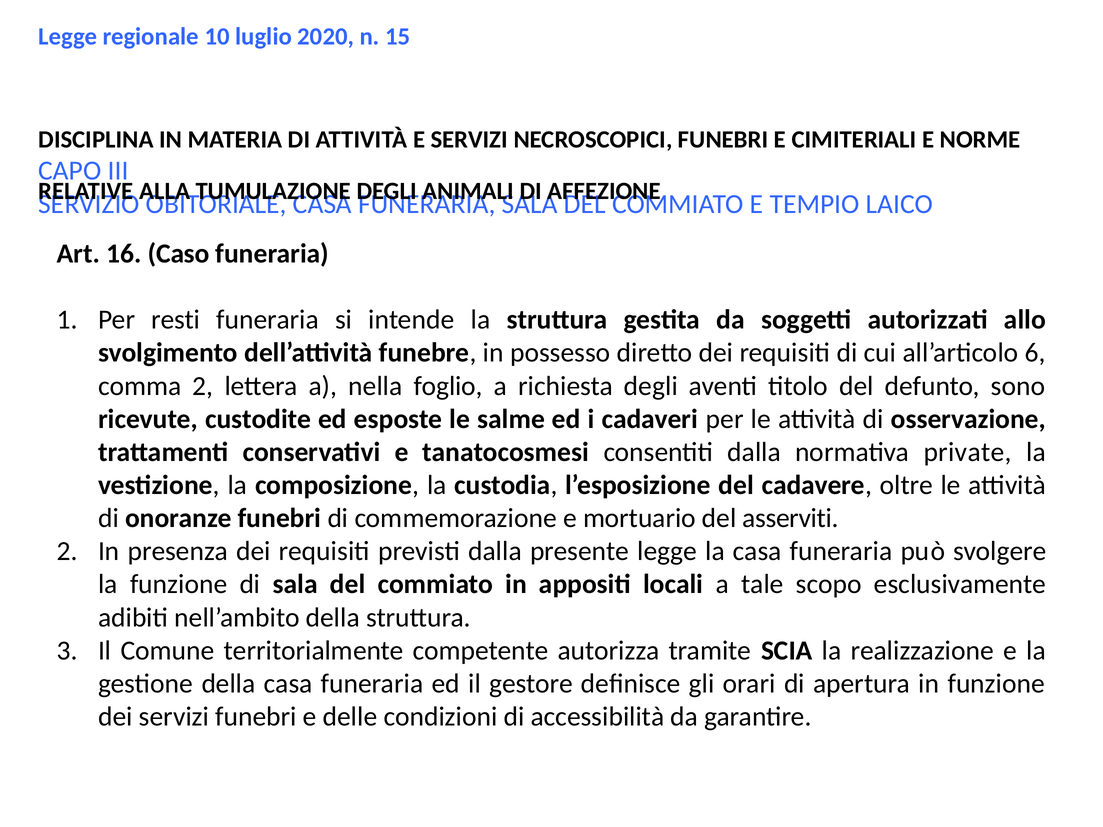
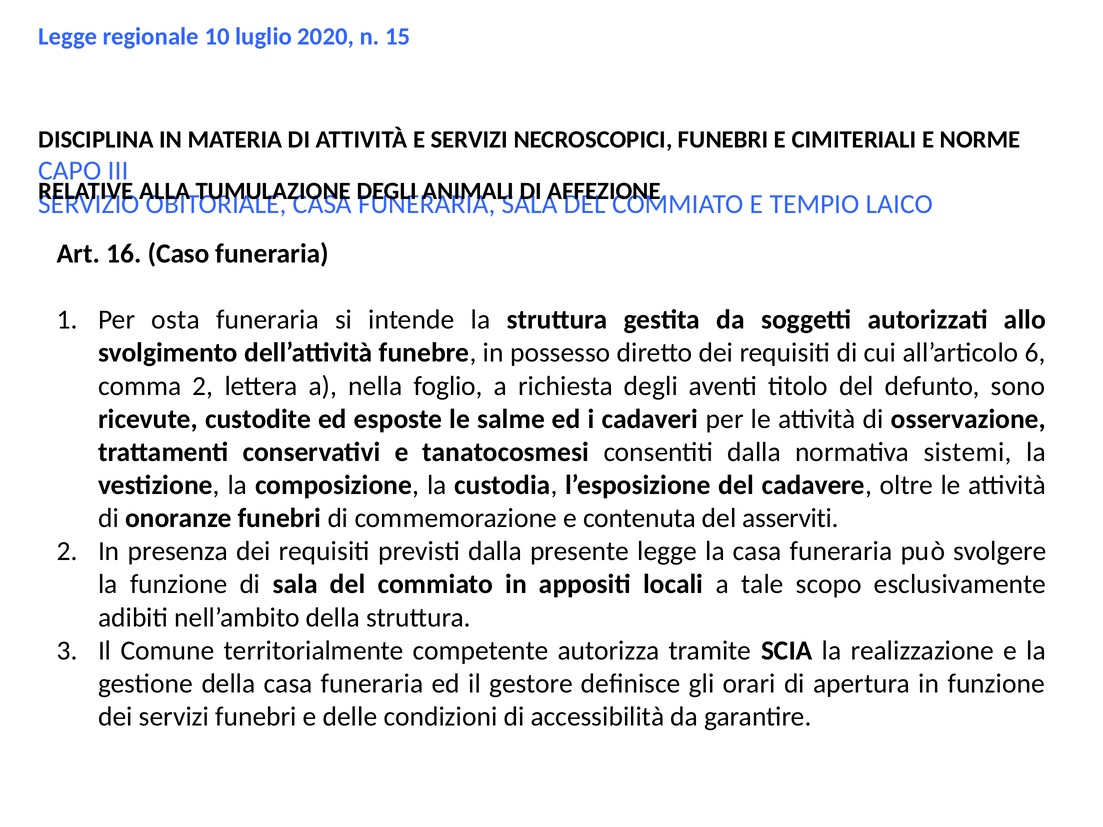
resti: resti -> osta (176, 320)
private: private -> sistemi (968, 452)
mortuario: mortuario -> contenuta (639, 518)
